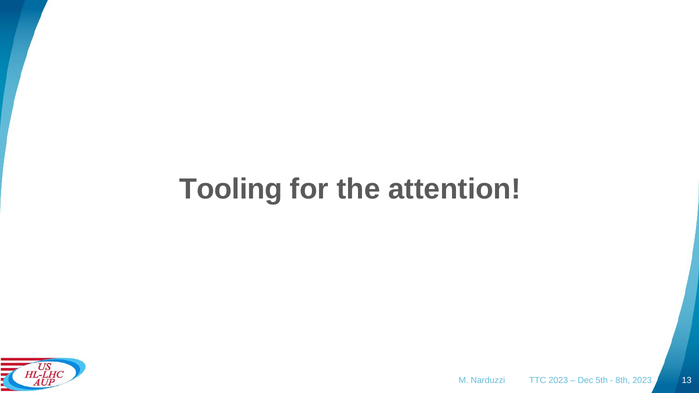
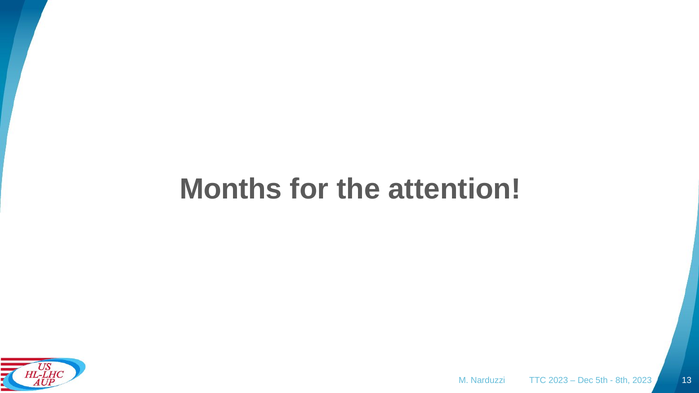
Tooling: Tooling -> Months (231, 189)
